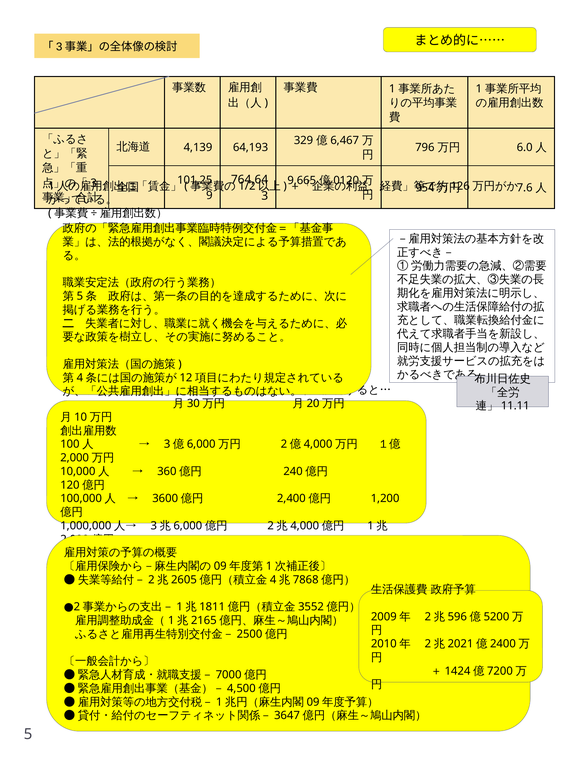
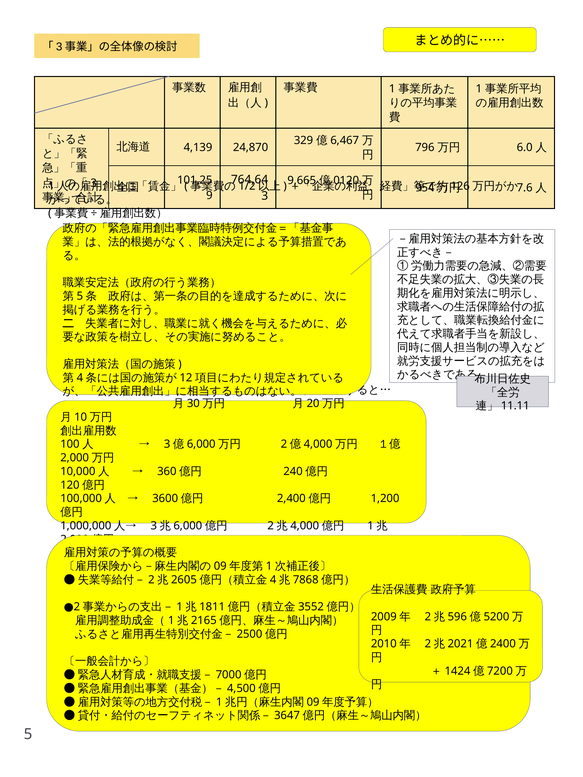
64,193: 64,193 -> 24,870 (251, 148)
